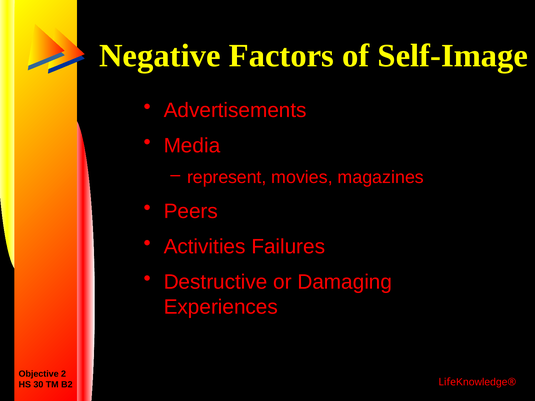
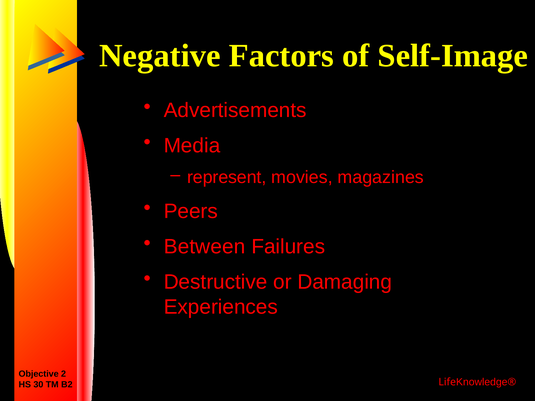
Activities: Activities -> Between (205, 247)
